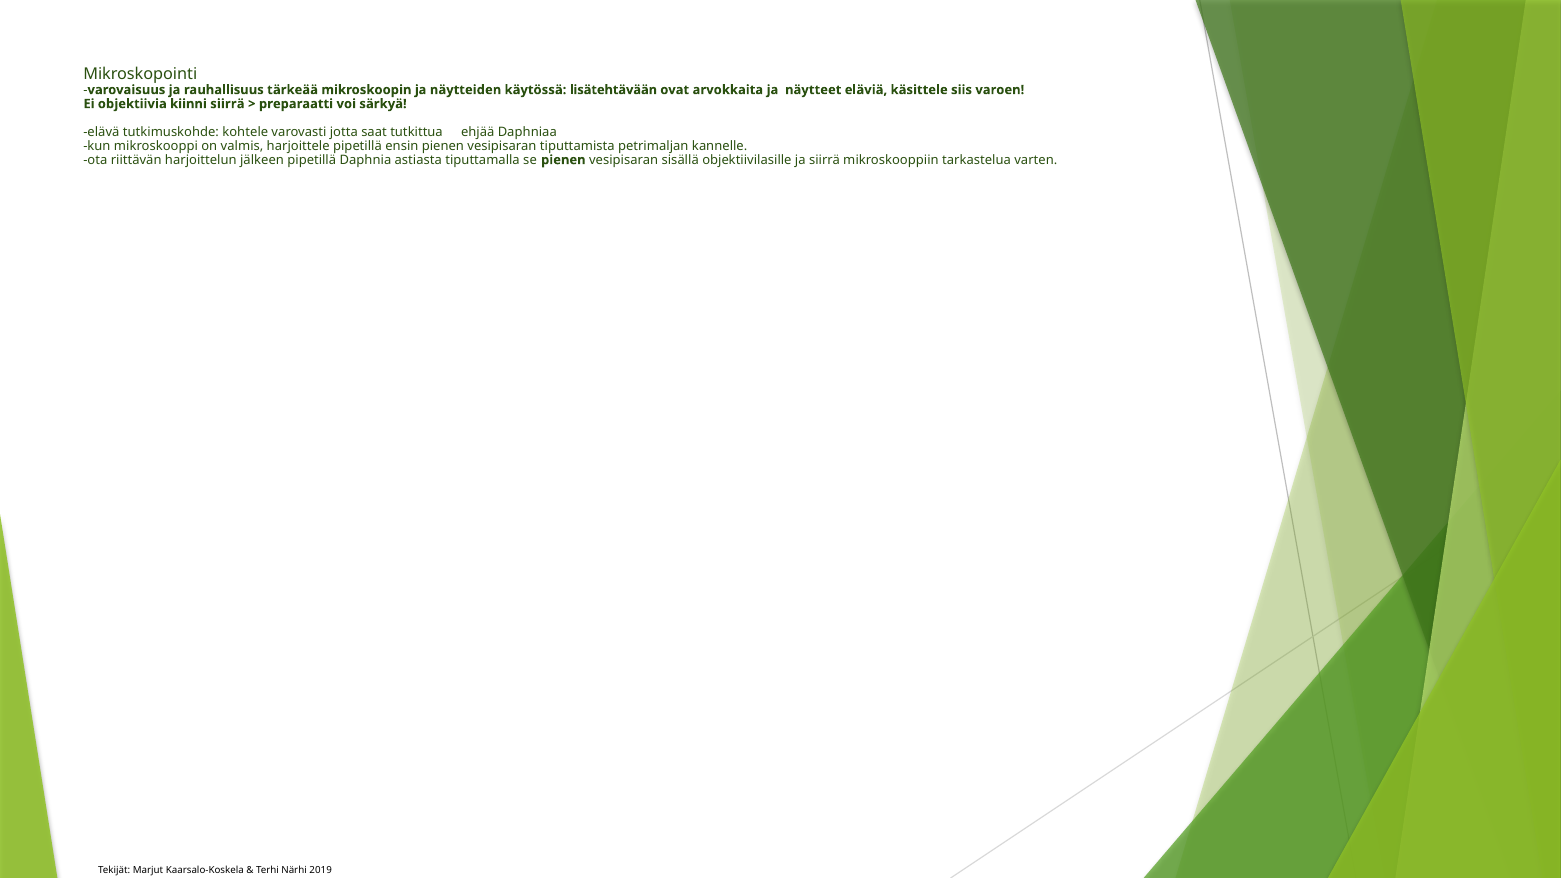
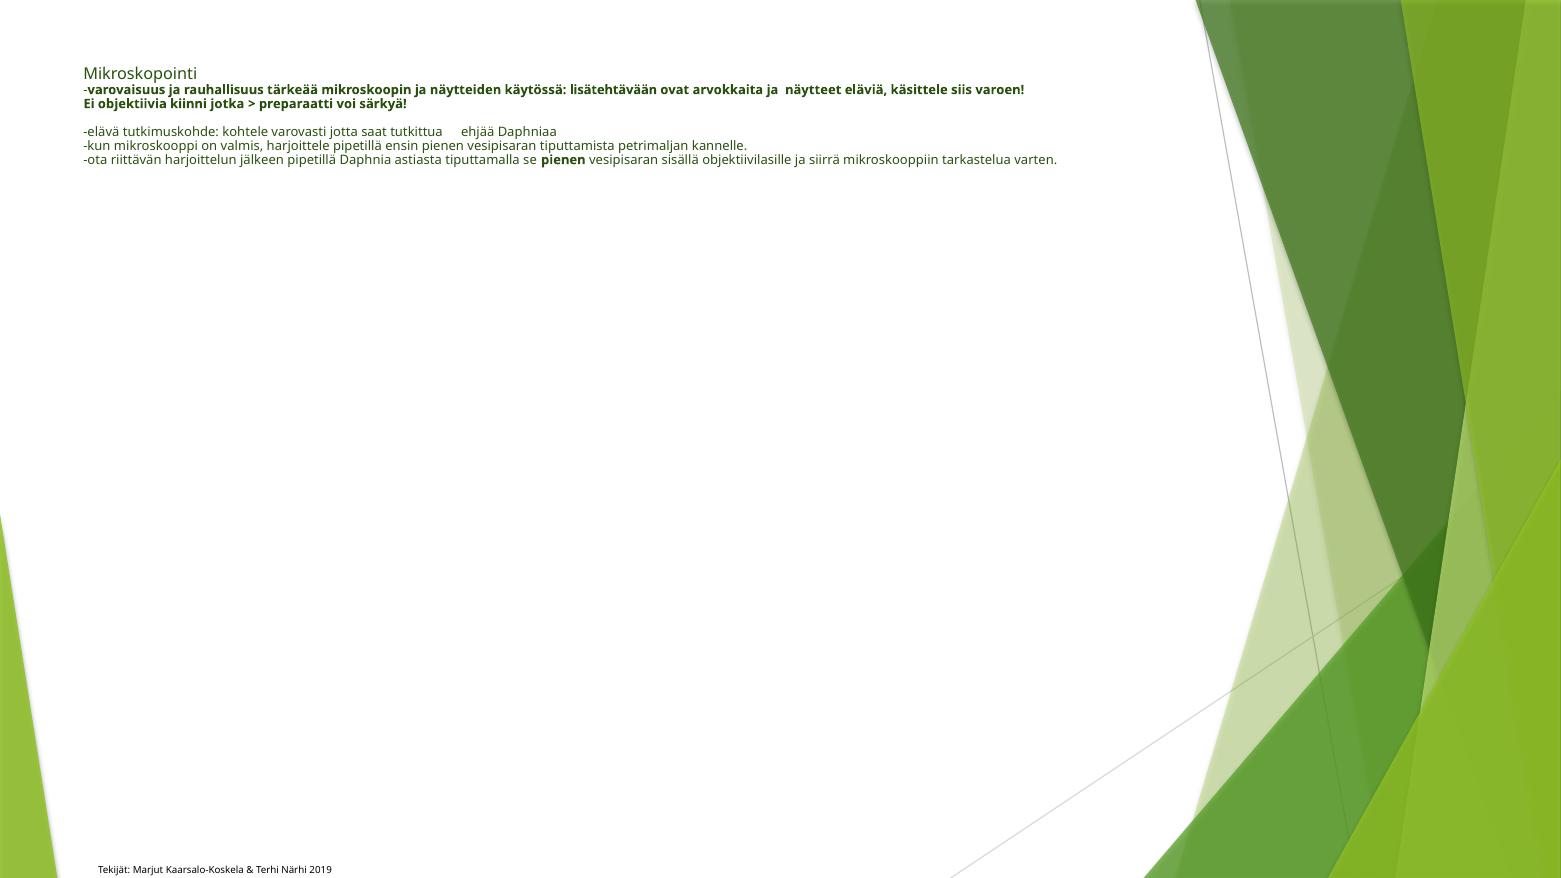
kiinni siirrä: siirrä -> jotka (227, 104)
